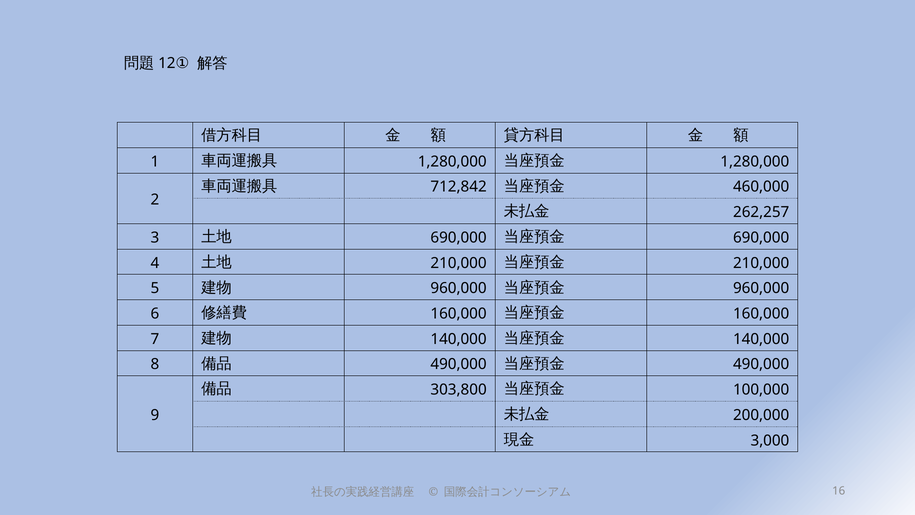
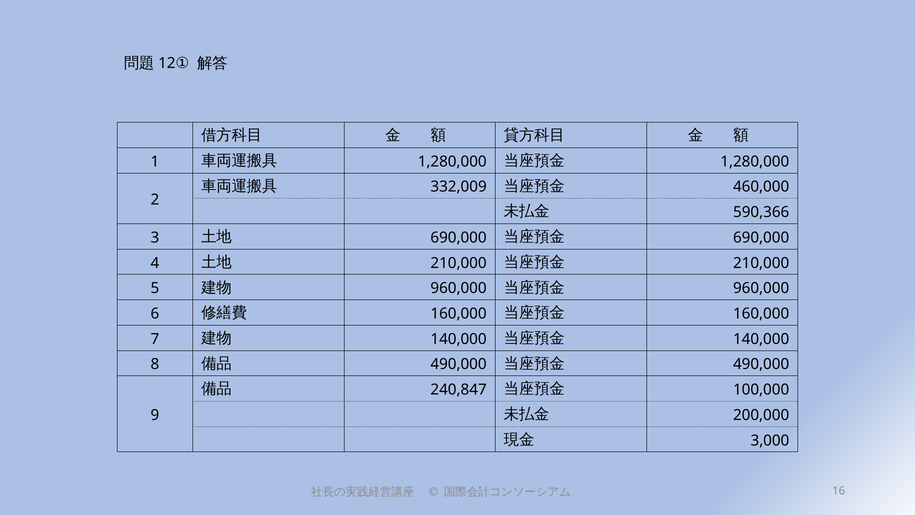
712,842: 712,842 -> 332,009 (459, 187)
262,257: 262,257 -> 590,366 (761, 212)
303,800: 303,800 -> 240,847 (459, 390)
